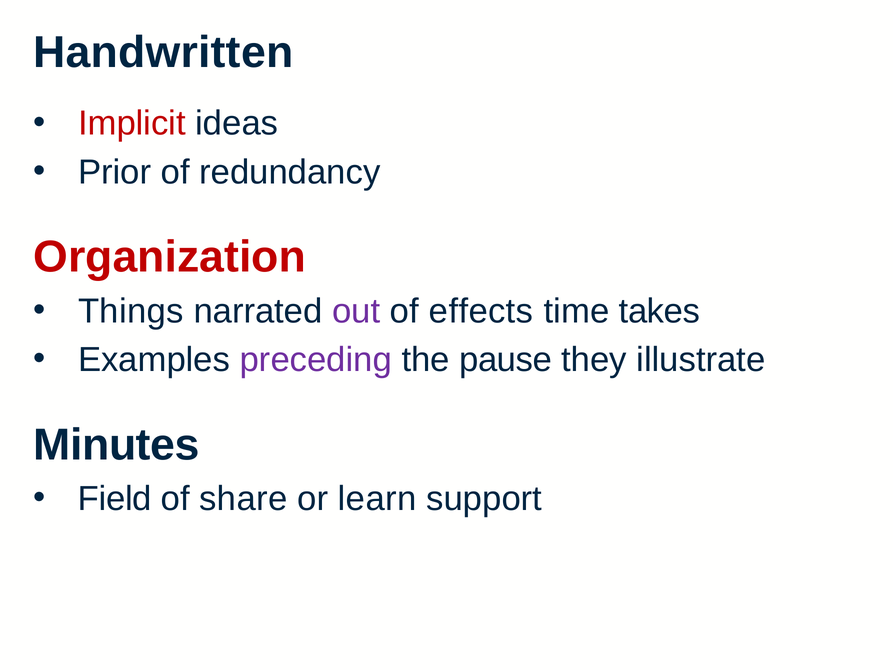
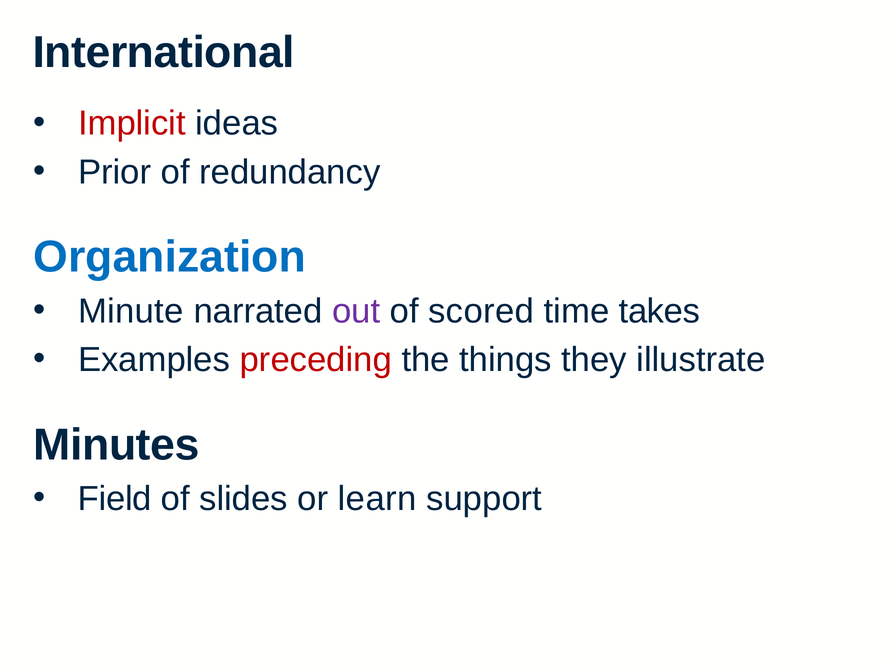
Handwritten: Handwritten -> International (164, 53)
Organization colour: red -> blue (170, 257)
Things: Things -> Minute (131, 311)
effects: effects -> scored (481, 311)
preceding colour: purple -> red (316, 360)
pause: pause -> things (506, 360)
share: share -> slides (243, 499)
